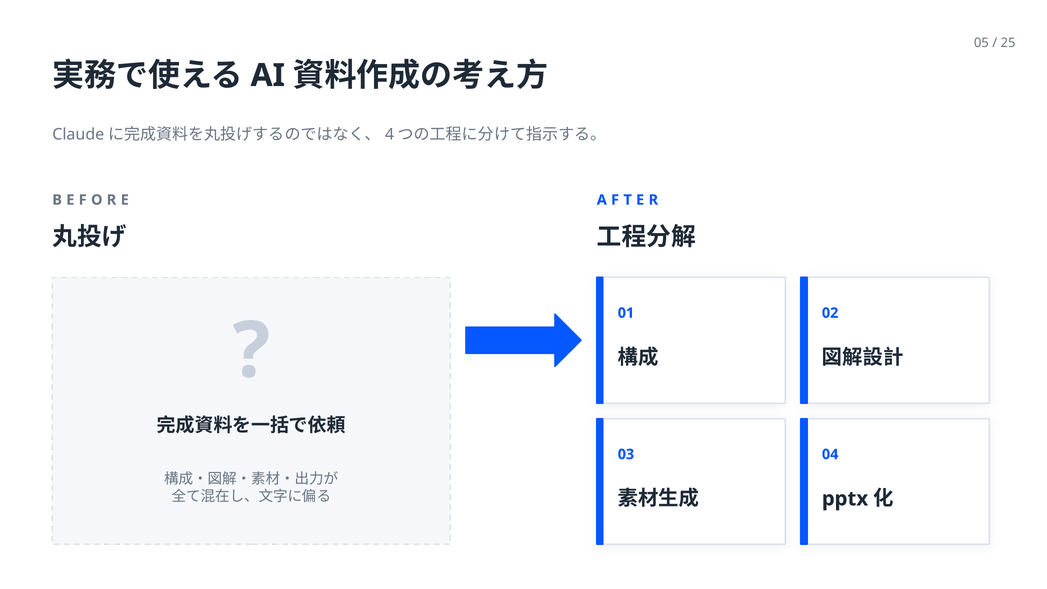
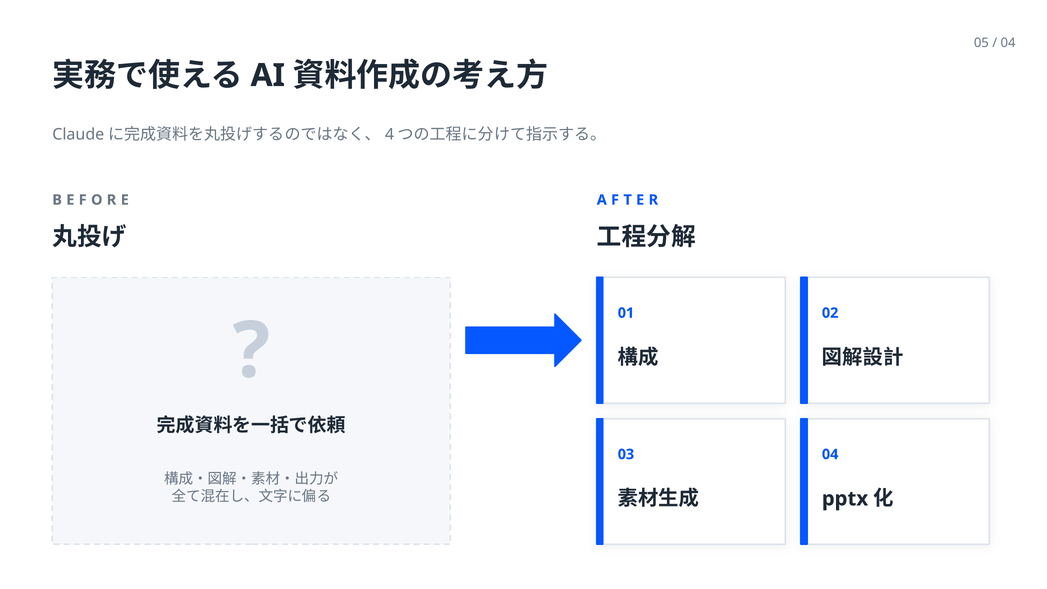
25: 25 -> 04 (1008, 43)
